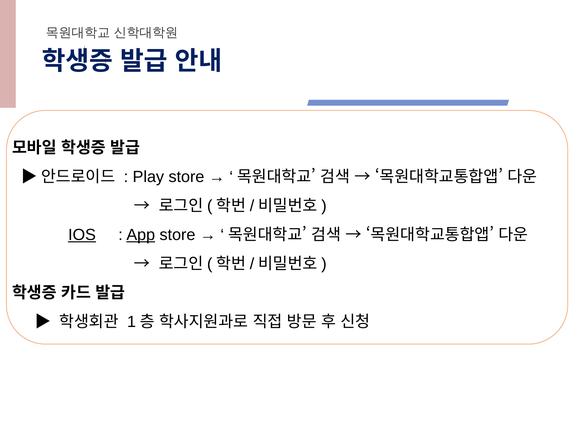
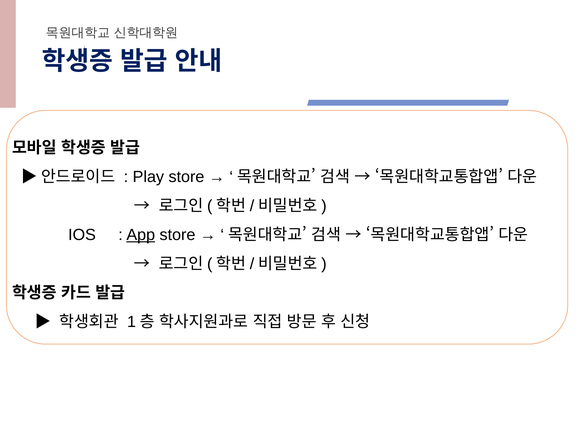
IOS underline: present -> none (82, 235)
